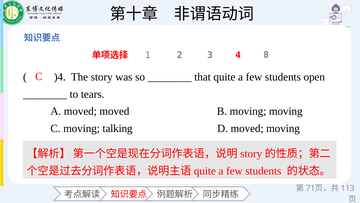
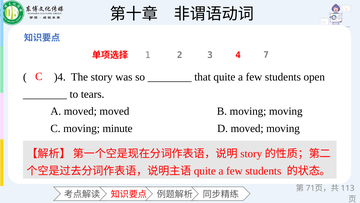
8: 8 -> 7 (266, 55)
talking: talking -> minute (118, 128)
